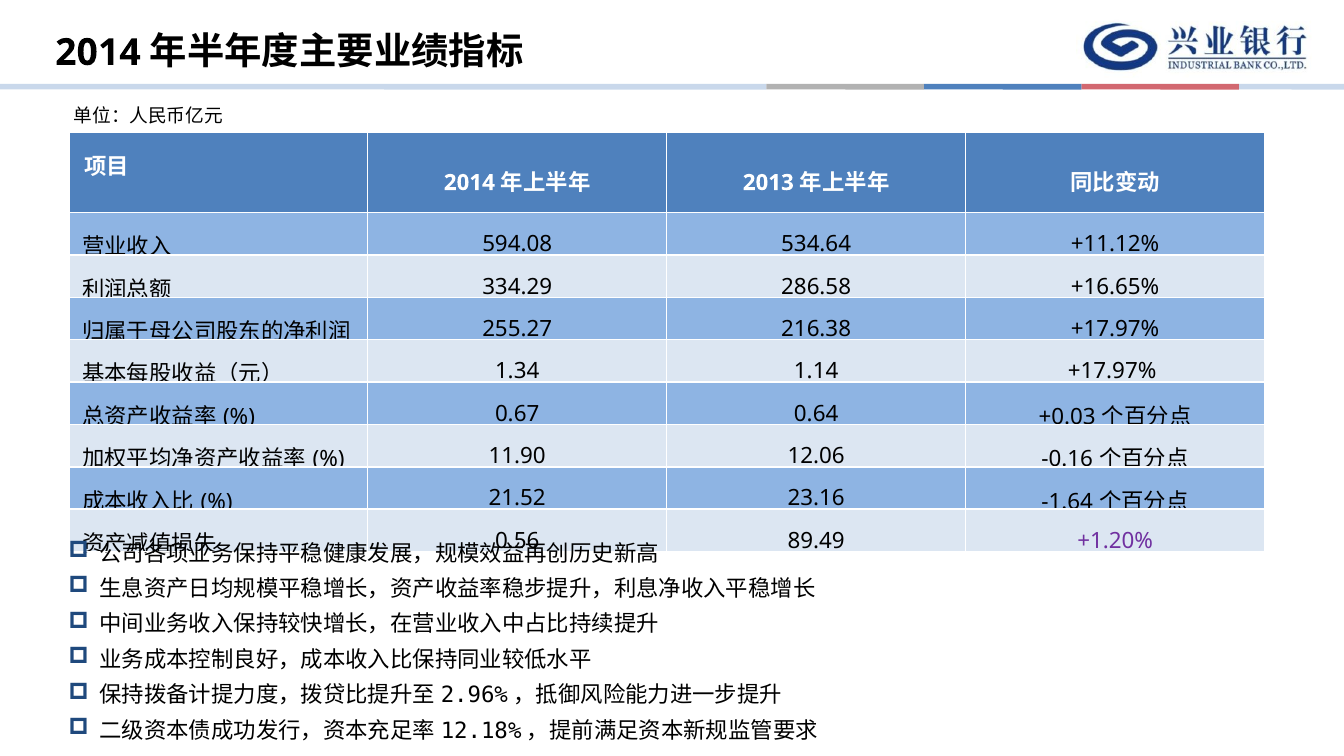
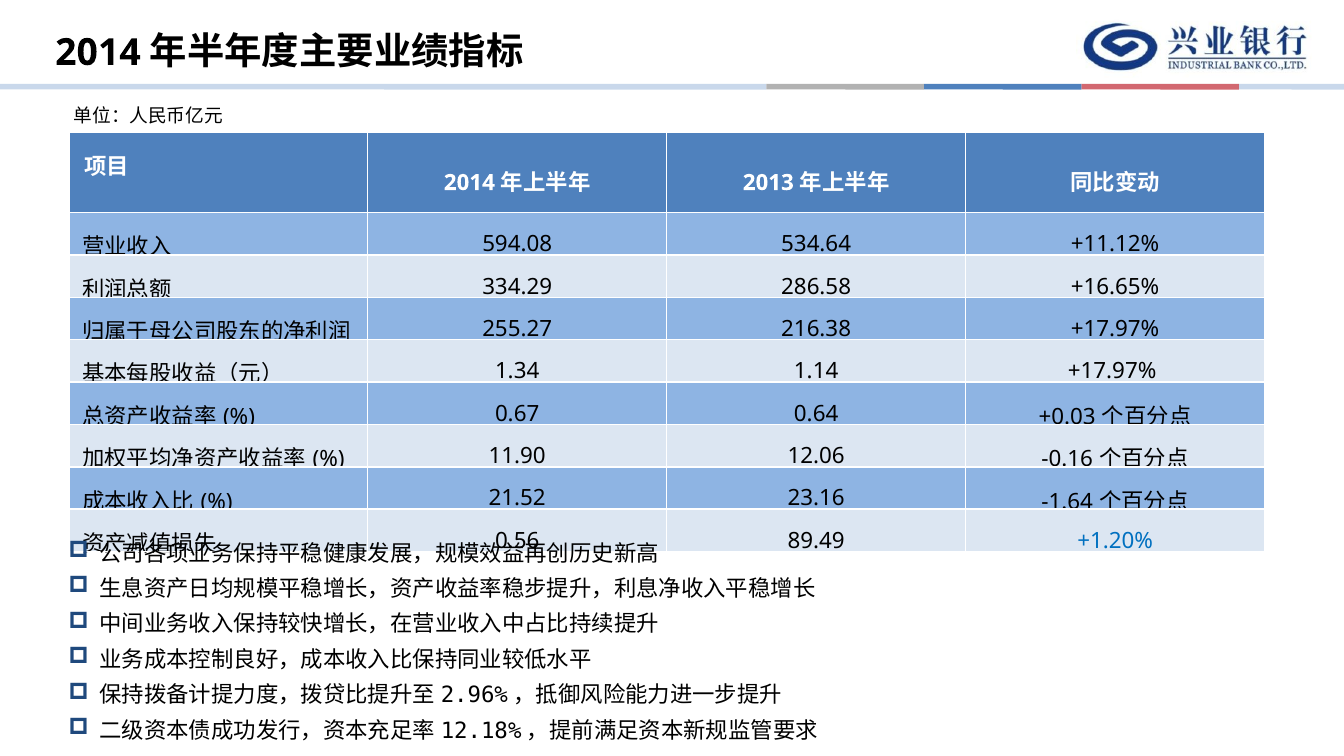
+1.20% colour: purple -> blue (1115, 541)
